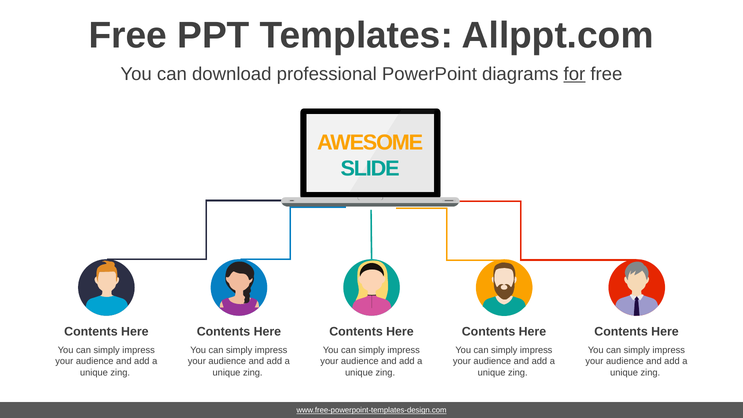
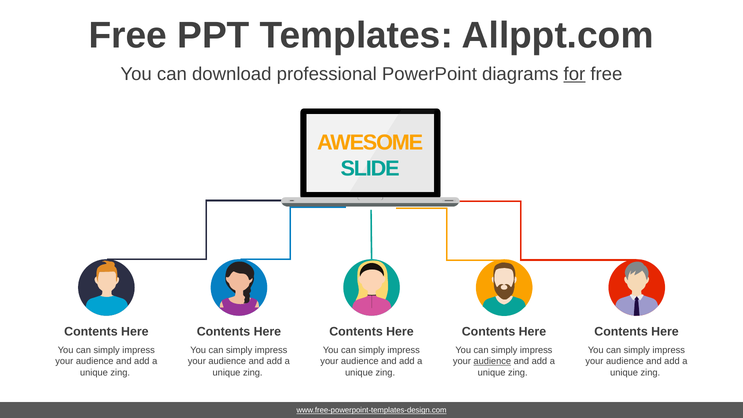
audience underline: none -> present (492, 361)
